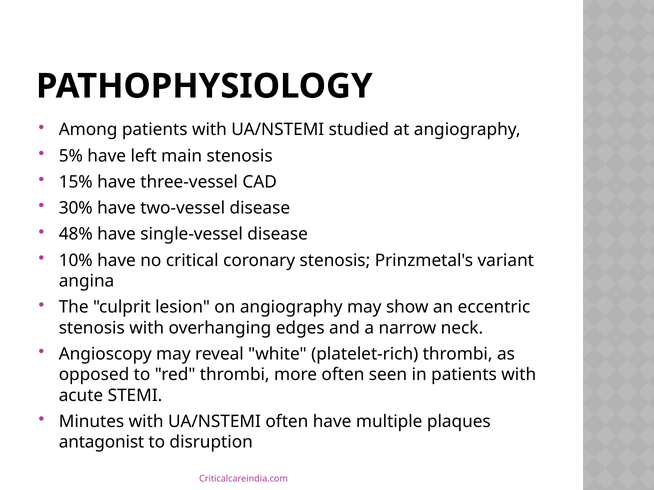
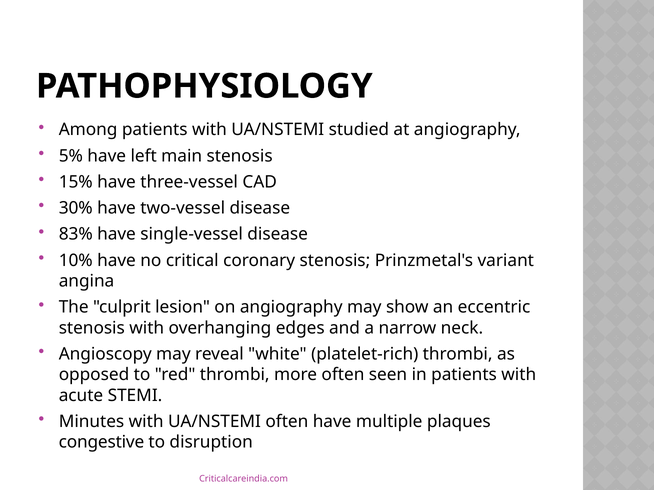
48%: 48% -> 83% (76, 235)
antagonist: antagonist -> congestive (101, 443)
